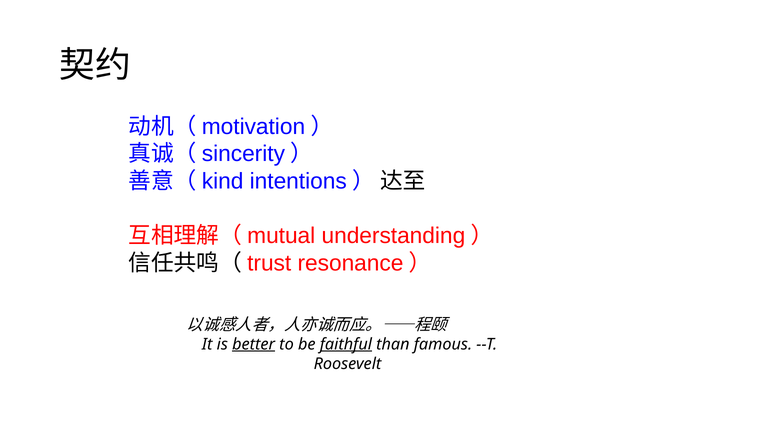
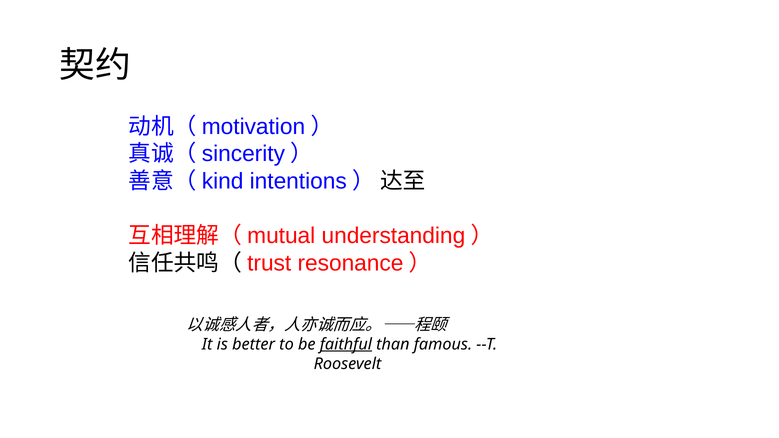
better underline: present -> none (254, 344)
